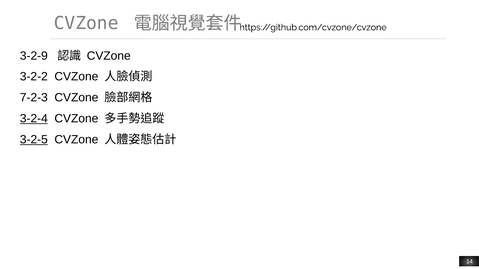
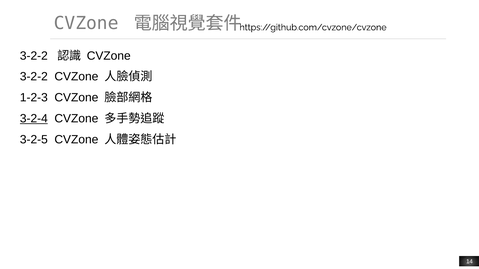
3-2-9: 3-2-9 -> 3-2-2 (34, 56)
7-2-3: 7-2-3 -> 1-2-3 (34, 98)
3-2-5 underline: present -> none (34, 140)
